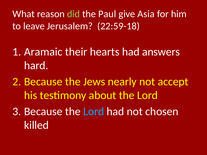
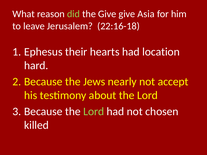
the Paul: Paul -> Give (107, 14)
22:59-18: 22:59-18 -> 22:16-18 (119, 26)
Aramaic: Aramaic -> Ephesus (43, 52)
answers: answers -> location (161, 52)
Lord colour: light blue -> light green (94, 112)
